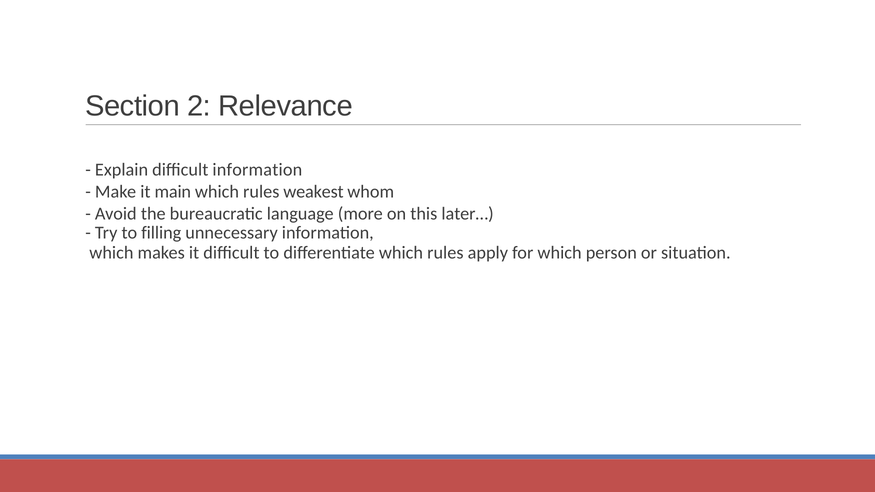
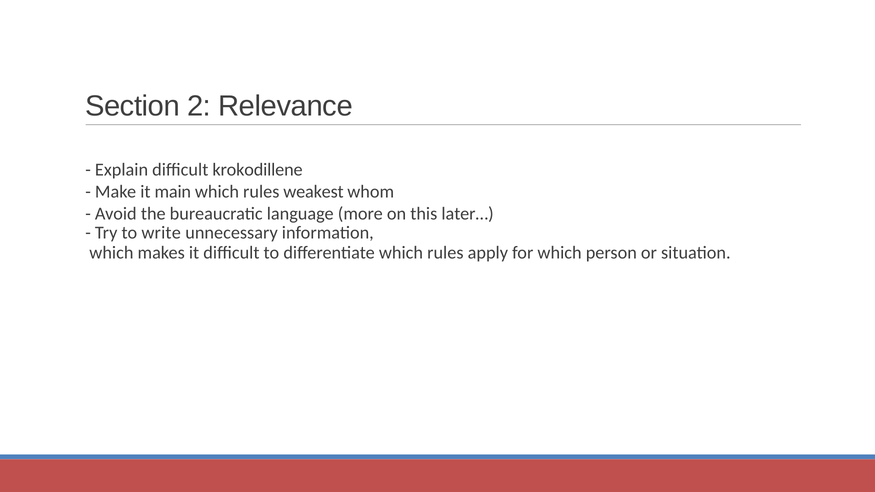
difficult information: information -> krokodillene (258, 170)
filling: filling -> write (161, 233)
